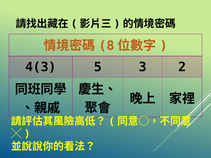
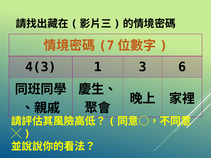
8: 8 -> 7 (107, 46)
5: 5 -> 1 (98, 67)
2: 2 -> 6 (182, 67)
